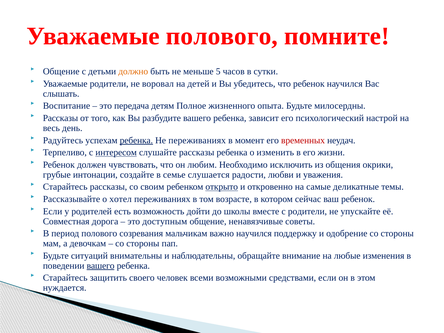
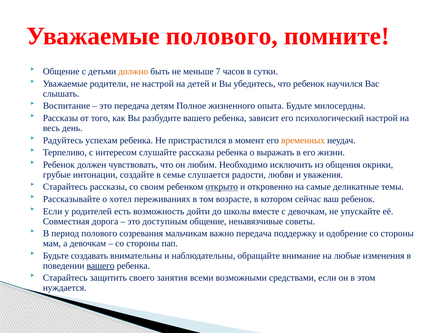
5: 5 -> 7 (218, 72)
не воровал: воровал -> настрой (158, 84)
ребенка underline: present -> none (136, 140)
Не переживаниях: переживаниях -> пристрастился (197, 140)
временных colour: red -> orange (303, 140)
интересом underline: present -> none (116, 153)
изменить: изменить -> выражать (275, 153)
с родители: родители -> девочкам (307, 211)
важно научился: научился -> передача (254, 234)
ситуаций: ситуаций -> создавать (89, 256)
человек: человек -> занятия (172, 278)
